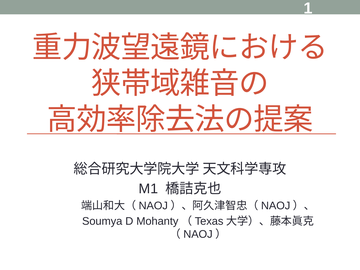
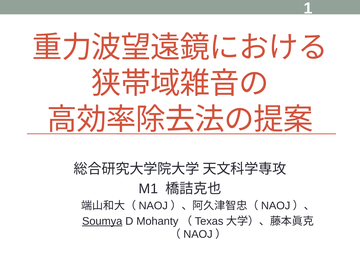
Soumya underline: none -> present (102, 221)
